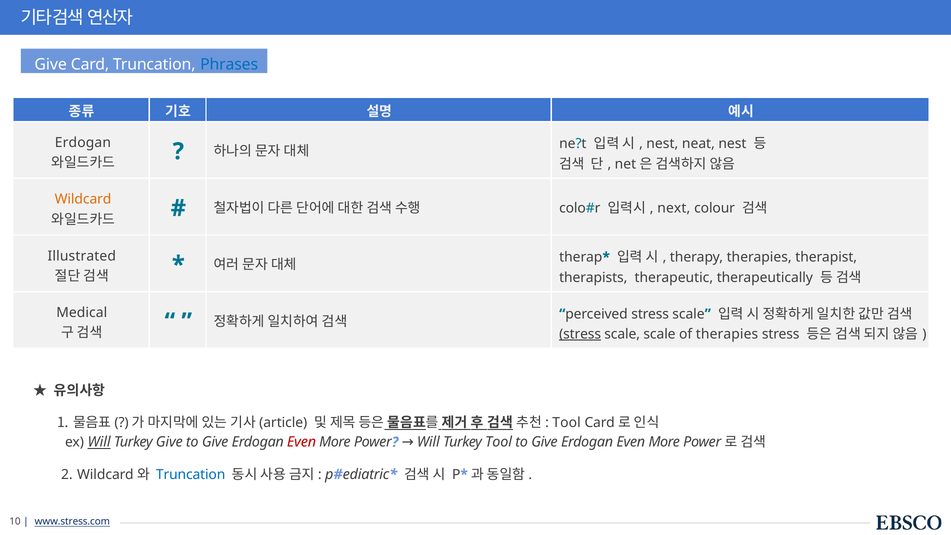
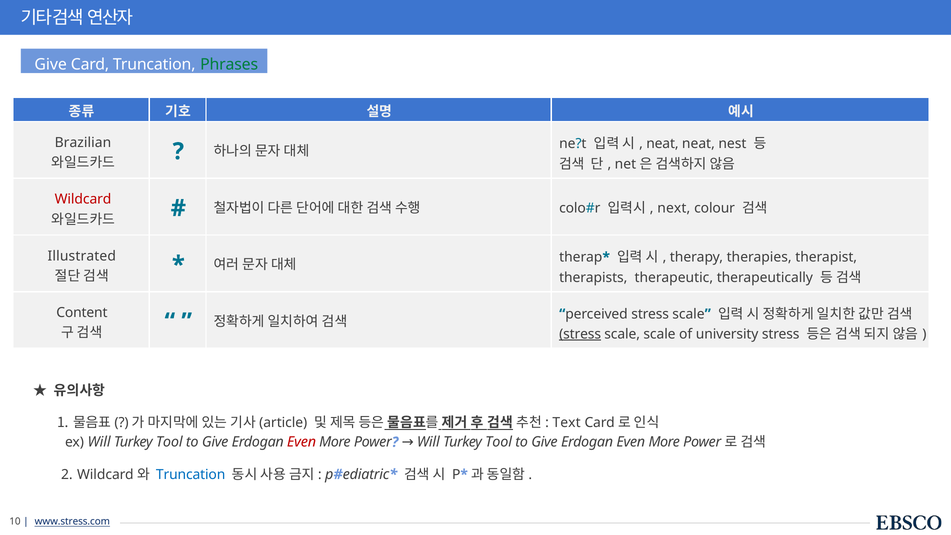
Phrases colour: blue -> green (229, 65)
Erdogan: Erdogan -> Brazilian (83, 142)
nest: nest -> neat (662, 144)
Wildcard colour: orange -> red (83, 199)
Medical: Medical -> Content (82, 313)
of therapies: therapies -> university (727, 334)
Tool: Tool -> Text (567, 423)
Will underline: present -> none (99, 442)
Give: Give -> Tool (169, 442)
